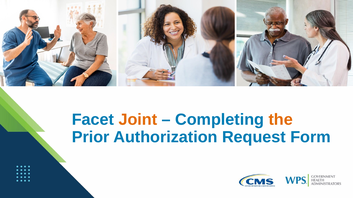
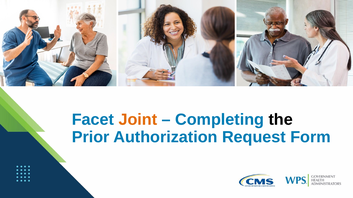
the colour: orange -> black (281, 120)
